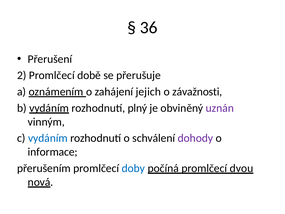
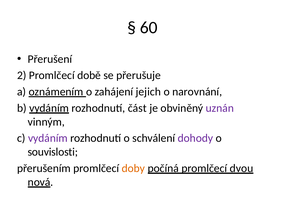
36: 36 -> 60 (149, 28)
závažnosti: závažnosti -> narovnání (197, 92)
plný: plný -> část (137, 108)
vydáním colour: blue -> purple (48, 138)
informace: informace -> souvislosti (53, 152)
doby colour: blue -> orange (133, 168)
